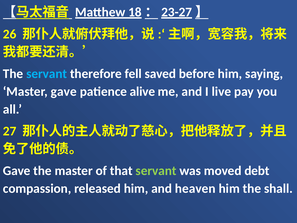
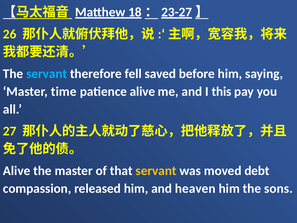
Master gave: gave -> time (64, 91)
live: live -> this (221, 91)
Gave: Gave -> Alive (17, 171)
servant colour: light green -> yellow (156, 171)
shall: shall -> sons (278, 188)
